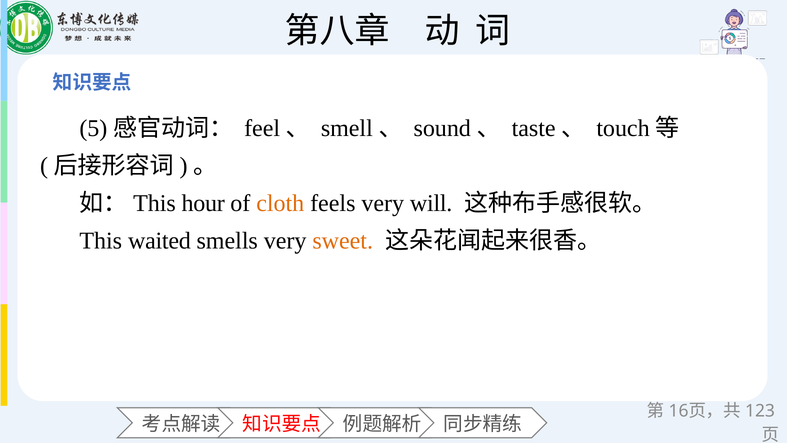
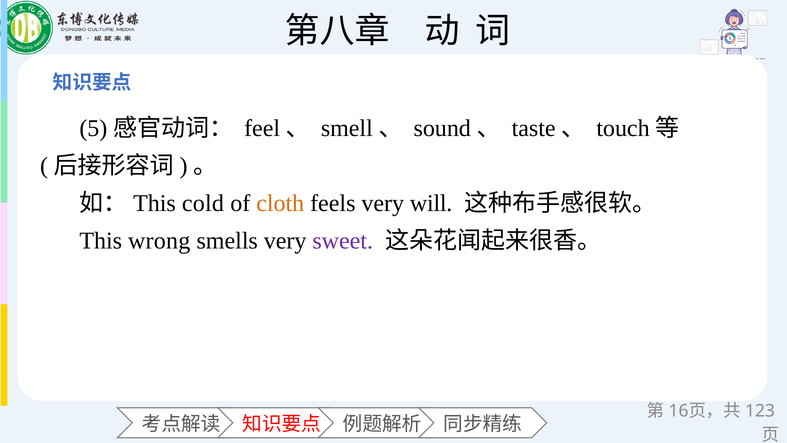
hour: hour -> cold (203, 203)
waited: waited -> wrong (159, 240)
sweet colour: orange -> purple (343, 240)
